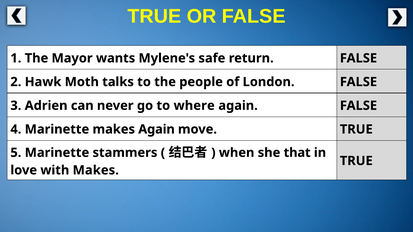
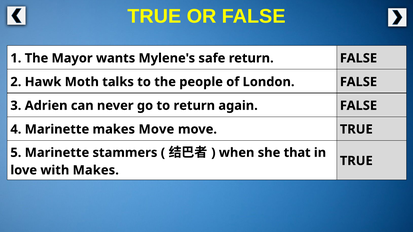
to where: where -> return (194, 106)
makes Again: Again -> Move (156, 129)
